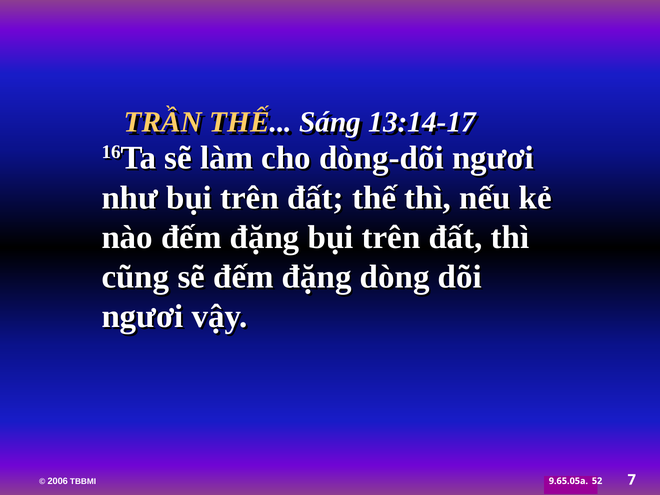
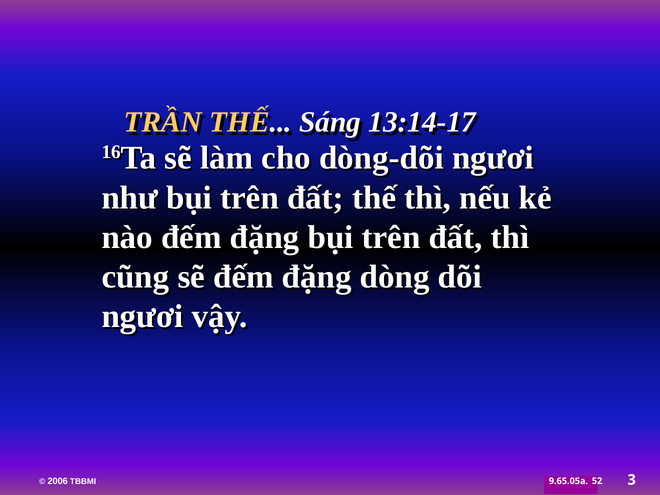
7: 7 -> 3 (632, 480)
